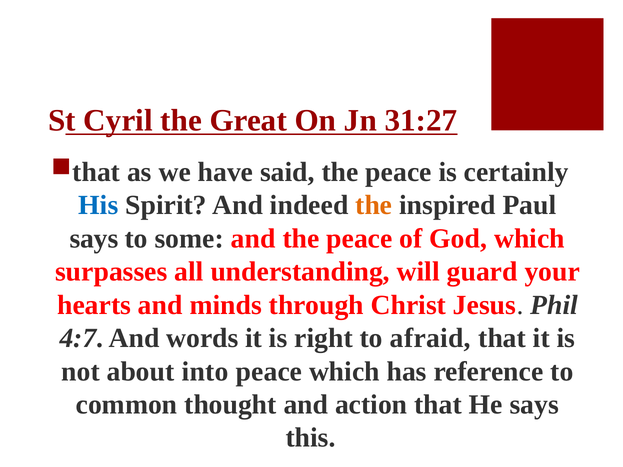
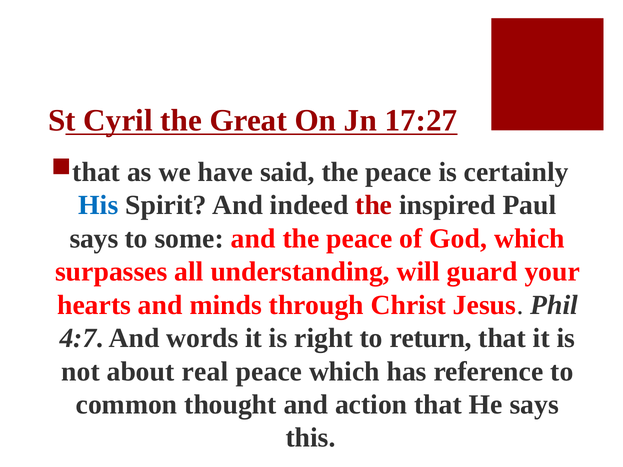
31:27: 31:27 -> 17:27 (421, 121)
the colour: orange -> red (374, 205)
afraid: afraid -> return (431, 338)
into: into -> real (205, 372)
